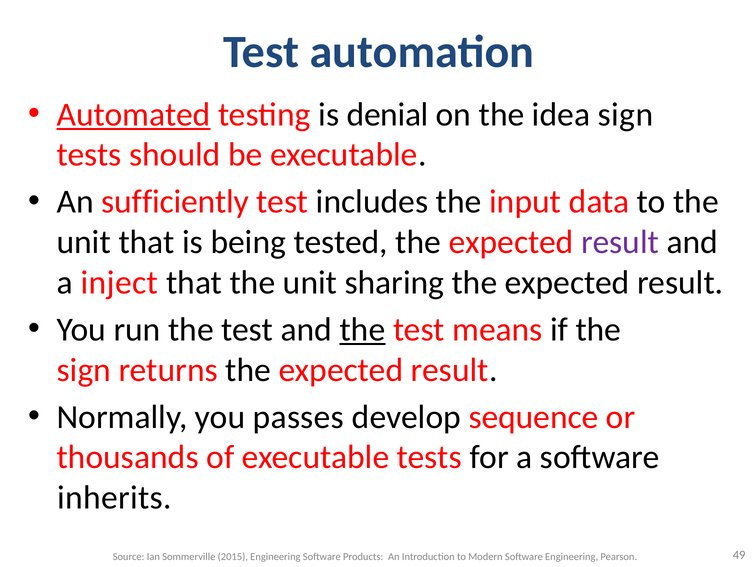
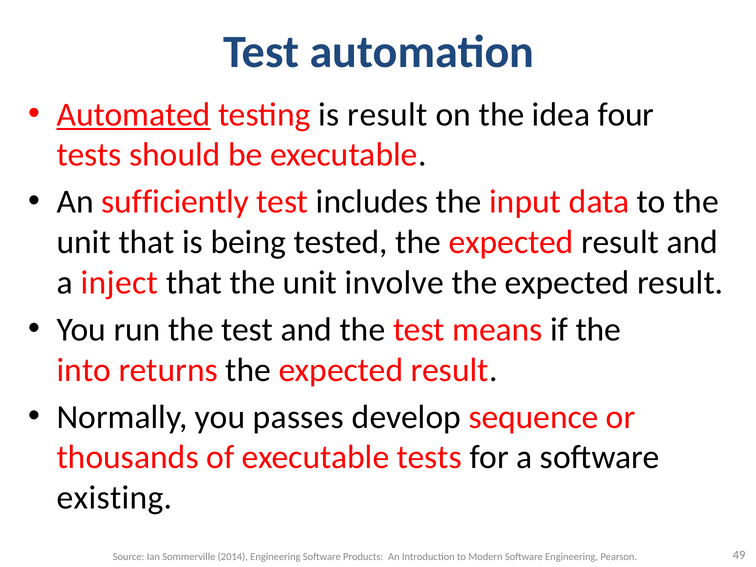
is denial: denial -> result (387, 114)
idea sign: sign -> four (626, 114)
result colour: purple -> black (620, 242)
sharing: sharing -> involve (394, 283)
the underline: present -> none (362, 330)
sign: sign -> into (84, 370)
inherits: inherits -> existing (114, 498)
2015: 2015 -> 2014 (233, 557)
